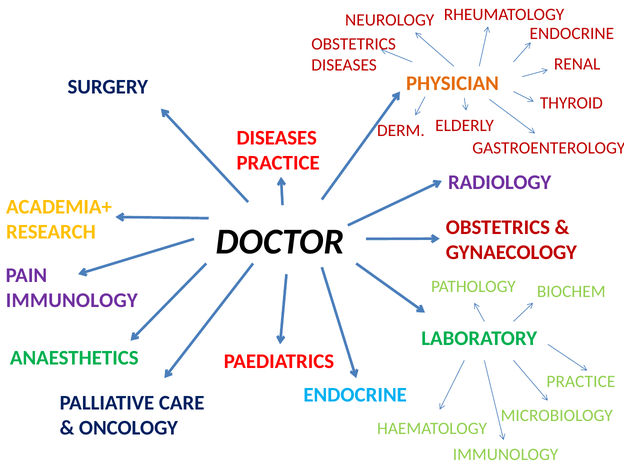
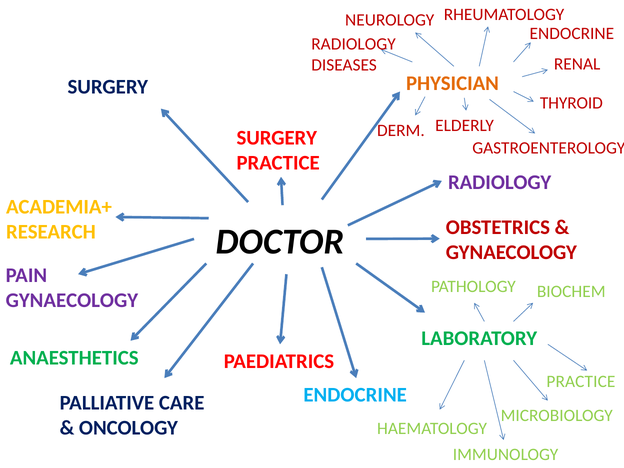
OBSTETRICS: OBSTETRICS -> RADIOLOGY (354, 44)
DISEASES: DISEASES -> SURGERY (277, 138)
IMMUNOLOGY: IMMUNOLOGY -> GYNAECOLOGY (72, 301)
